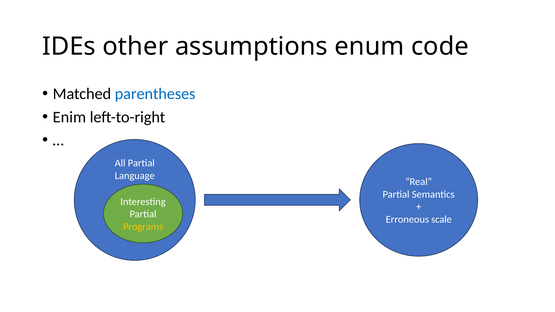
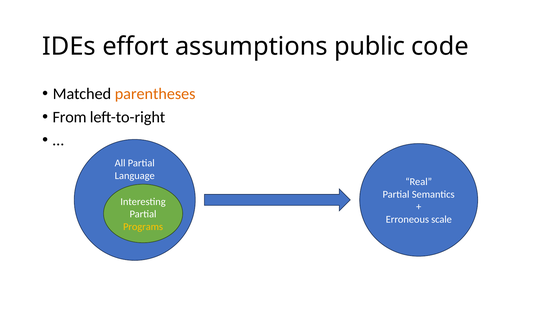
other: other -> effort (135, 47)
enum: enum -> public (370, 47)
parentheses colour: blue -> orange (155, 94)
Enim: Enim -> From (70, 117)
